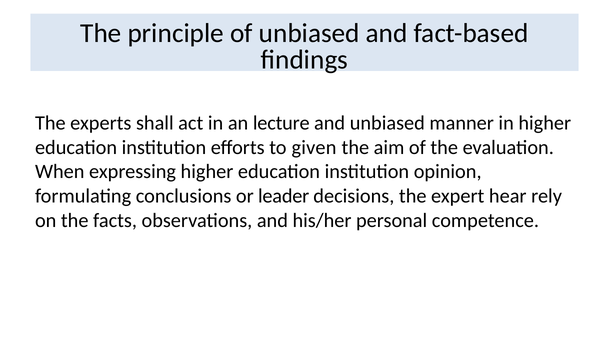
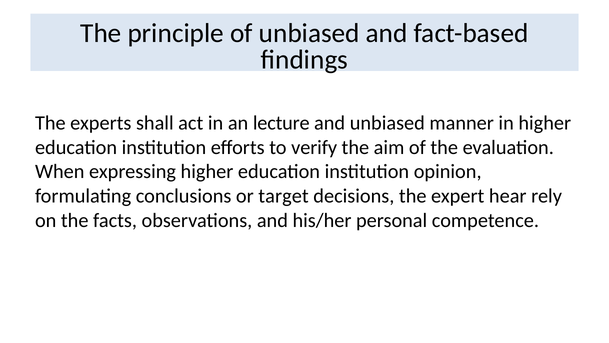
given: given -> verify (314, 147)
leader: leader -> target (284, 196)
